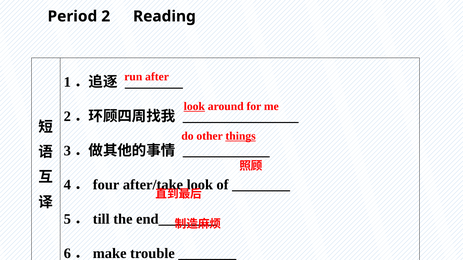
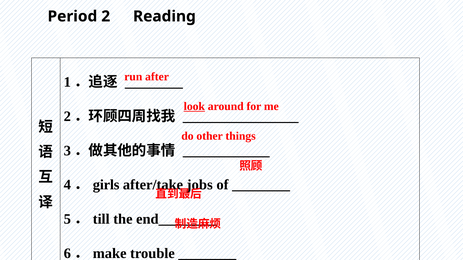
things underline: present -> none (241, 136)
four: four -> girls (106, 185)
after/take look: look -> jobs (200, 185)
